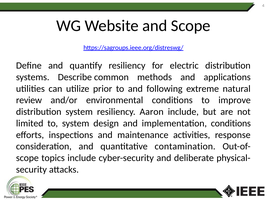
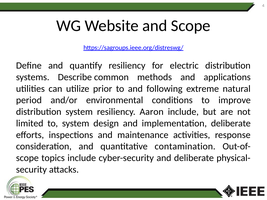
review: review -> period (29, 100)
implementation conditions: conditions -> deliberate (231, 123)
